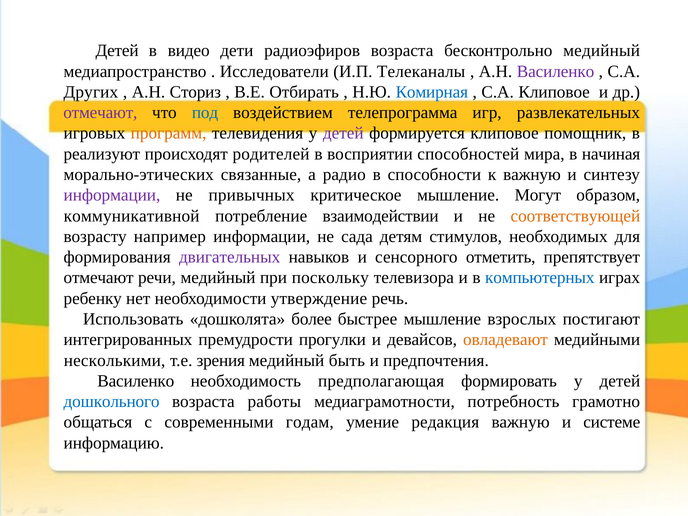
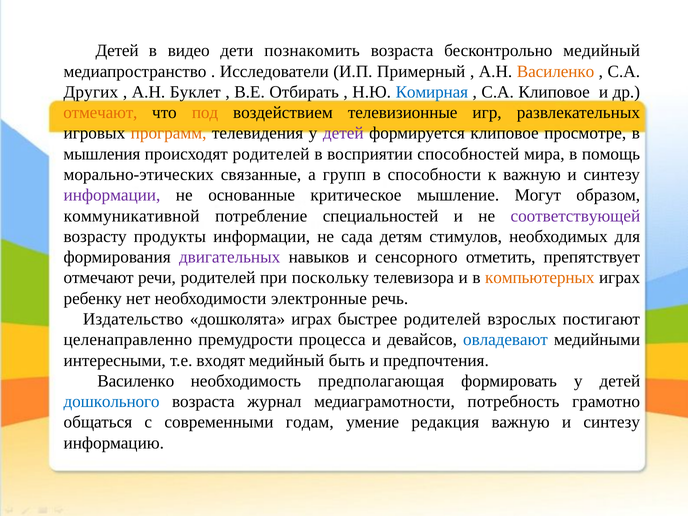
радиоэфиров: радиоэфиров -> познакомить (312, 51)
Телеканалы: Телеканалы -> Примерный (421, 71)
Василенко colour: purple -> orange (556, 71)
Сториз: Сториз -> Буклет (195, 92)
отмечают colour: purple -> orange (100, 113)
под colour: blue -> orange (205, 113)
телепрограмма: телепрограмма -> телевизионные (403, 113)
помощник: помощник -> просмотре (585, 133)
реализуют: реализуют -> мышления (102, 154)
начиная: начиная -> помощь (611, 154)
радио: радио -> групп (344, 175)
привычных: привычных -> основанные (252, 195)
взаимодействии: взаимодействии -> специальностей (381, 216)
соответствующей colour: orange -> purple (575, 216)
например: например -> продукты (170, 237)
речи медийный: медийный -> родителей (218, 278)
компьютерных colour: blue -> orange (540, 278)
утверждение: утверждение -> электронные (319, 298)
Использовать: Использовать -> Издательство (133, 319)
дошколята более: более -> играх (312, 319)
быстрее мышление: мышление -> родителей (442, 319)
интегрированных: интегрированных -> целенаправленно (128, 340)
прогулки: прогулки -> процесса (332, 340)
овладевают colour: orange -> blue (505, 340)
несколькими: несколькими -> интересными (115, 360)
зрения: зрения -> входят (221, 360)
работы: работы -> журнал (274, 402)
системе: системе -> синтезу (612, 422)
